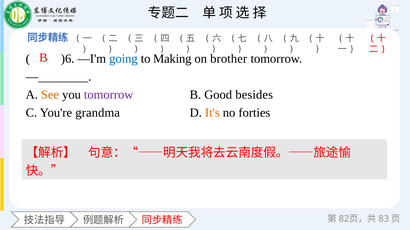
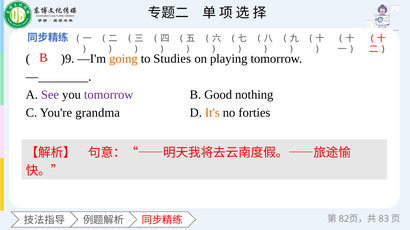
)6: )6 -> )9 (68, 59)
going colour: blue -> orange (123, 59)
Making: Making -> Studies (172, 59)
brother: brother -> playing (229, 59)
See colour: orange -> purple (50, 95)
besides: besides -> nothing (254, 95)
